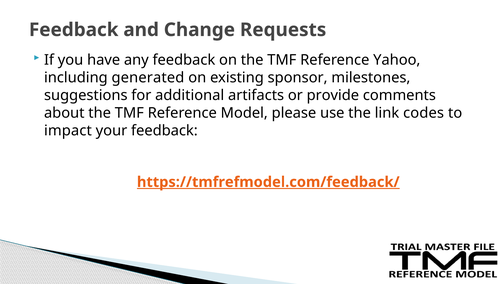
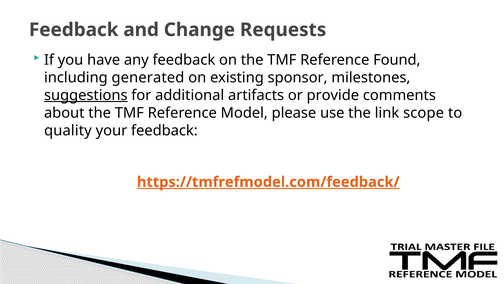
Yahoo: Yahoo -> Found (397, 60)
suggestions underline: none -> present (86, 95)
codes: codes -> scope (424, 113)
impact: impact -> quality (68, 130)
